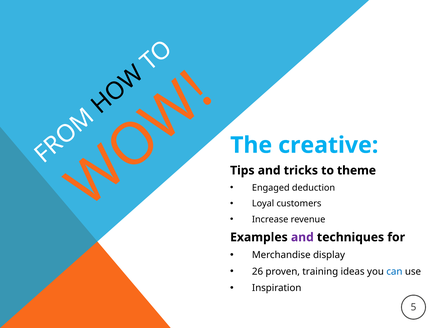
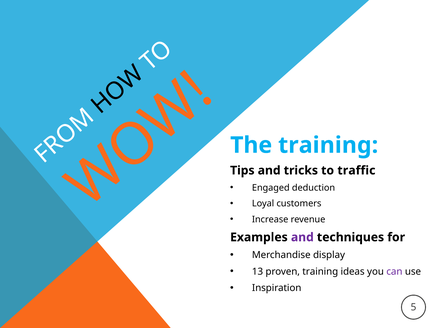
The creative: creative -> training (328, 145)
theme: theme -> traffic (356, 170)
26: 26 -> 13 (258, 271)
can colour: blue -> purple (394, 271)
